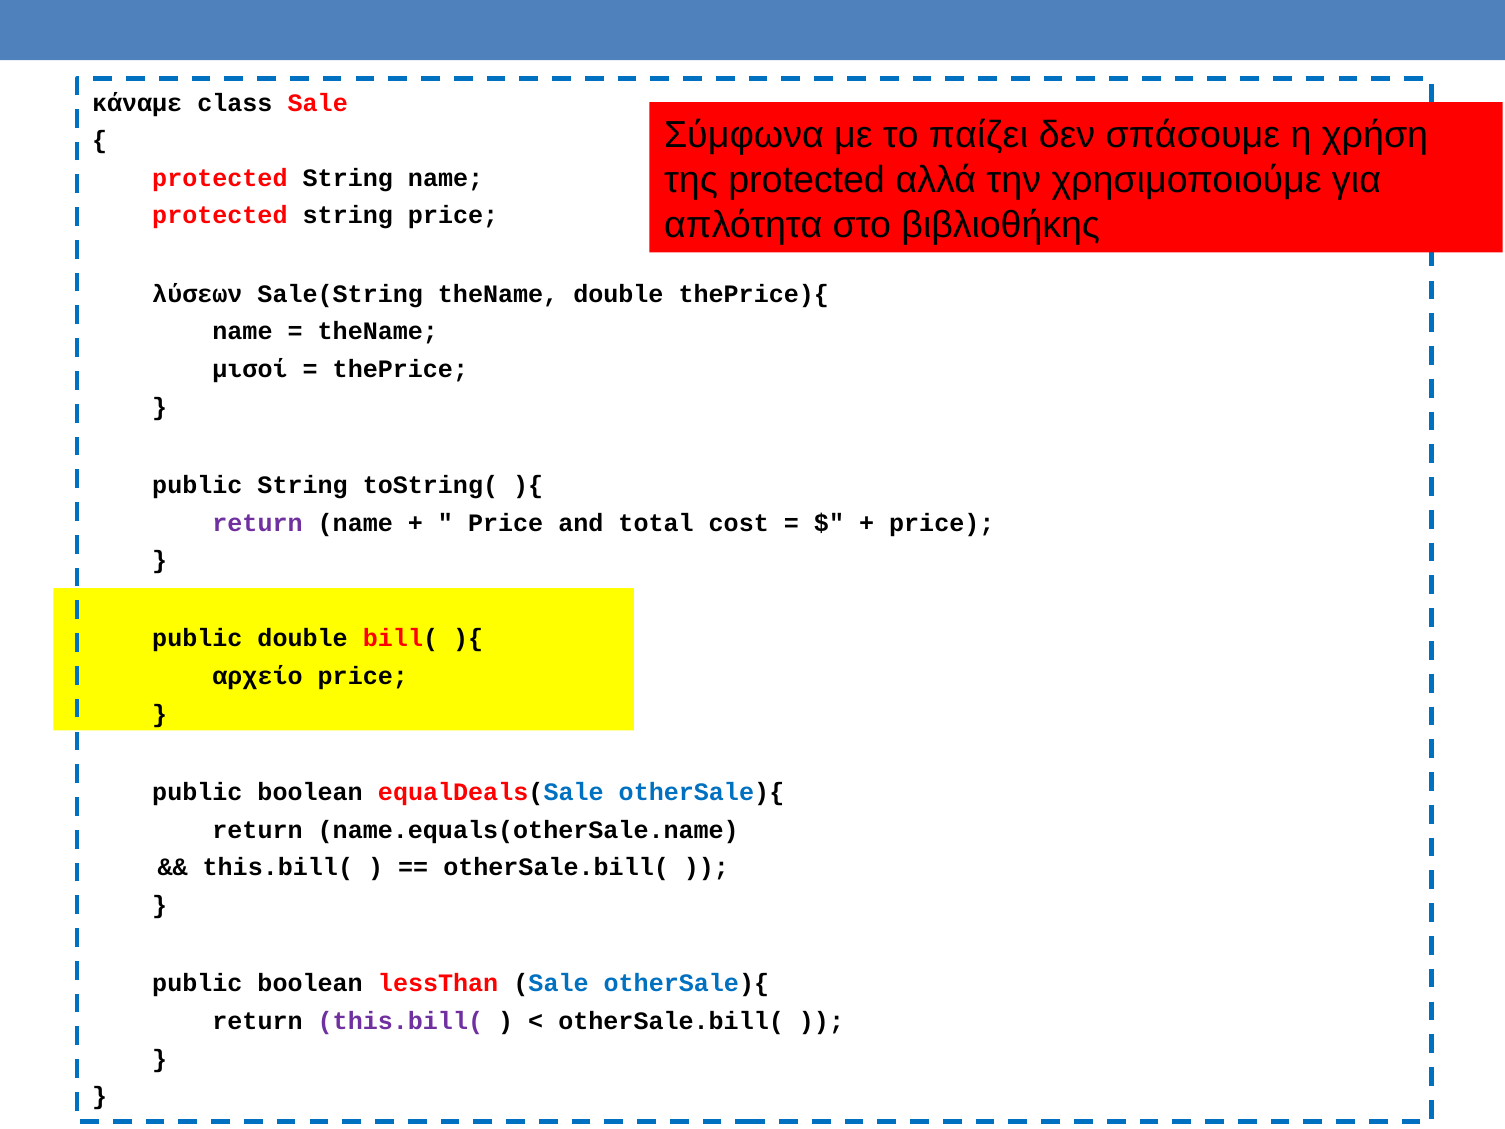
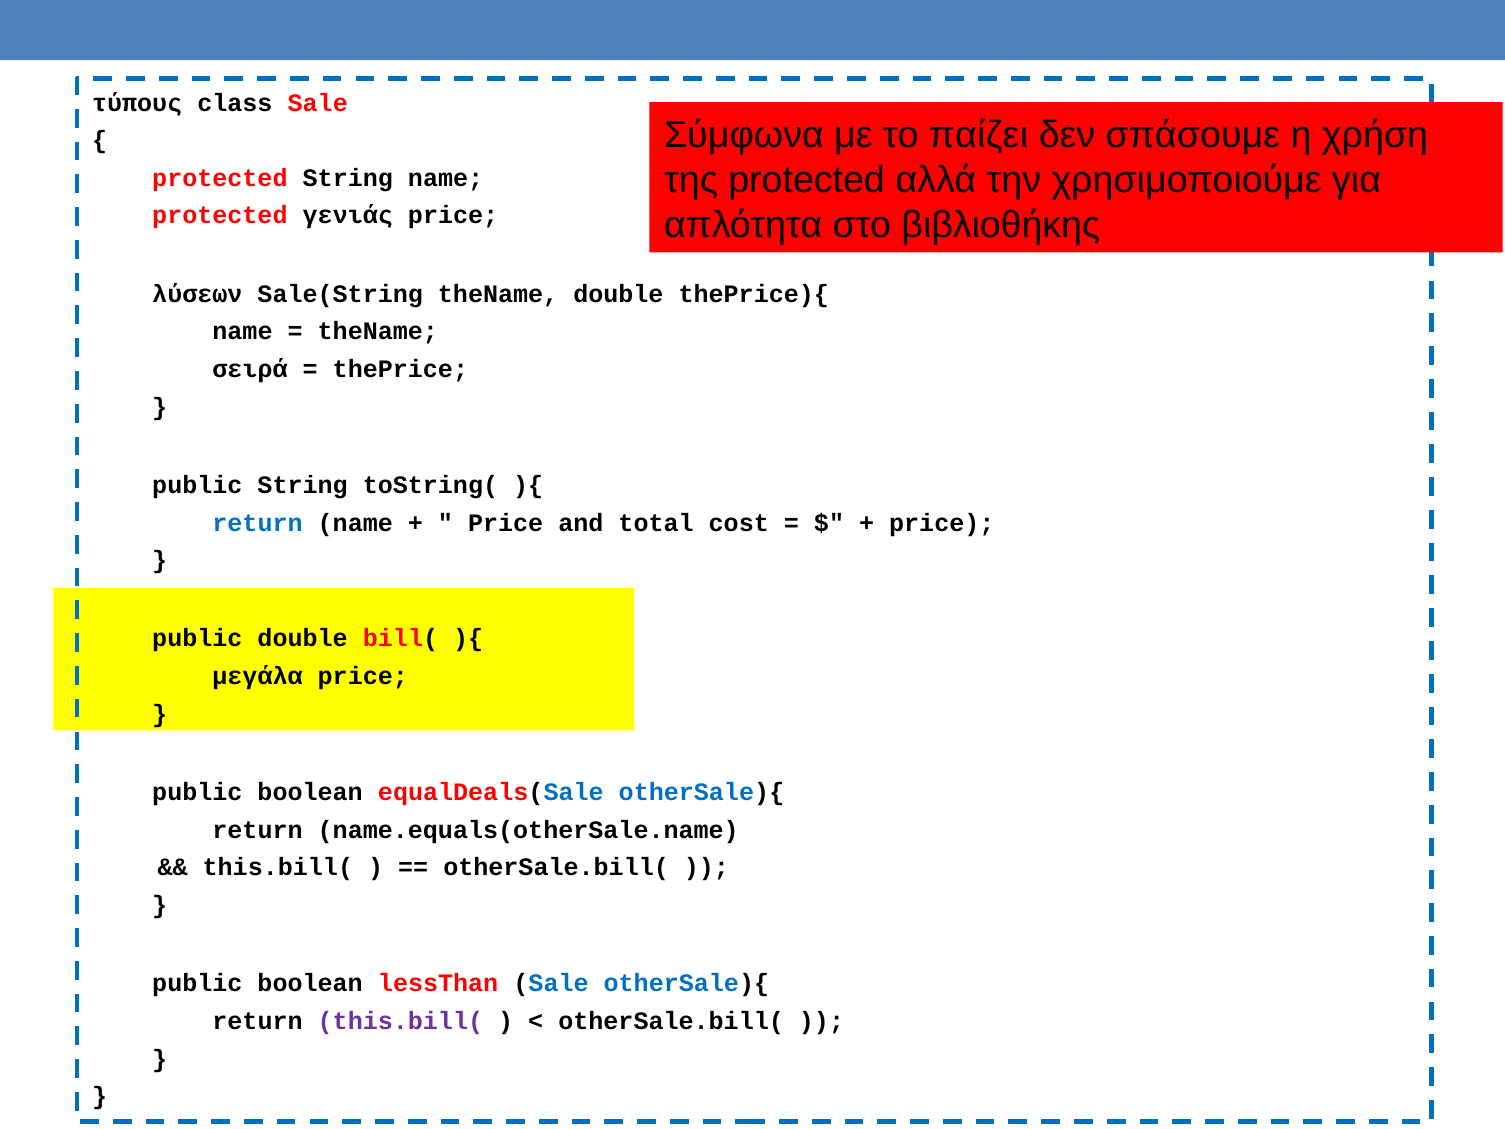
κάναμε: κάναμε -> τύπους (137, 103)
string: string -> γενιάς (348, 216)
μισοί: μισοί -> σειρά (250, 369)
return colour: purple -> blue (258, 523)
αρχείο: αρχείο -> μεγάλα (258, 676)
